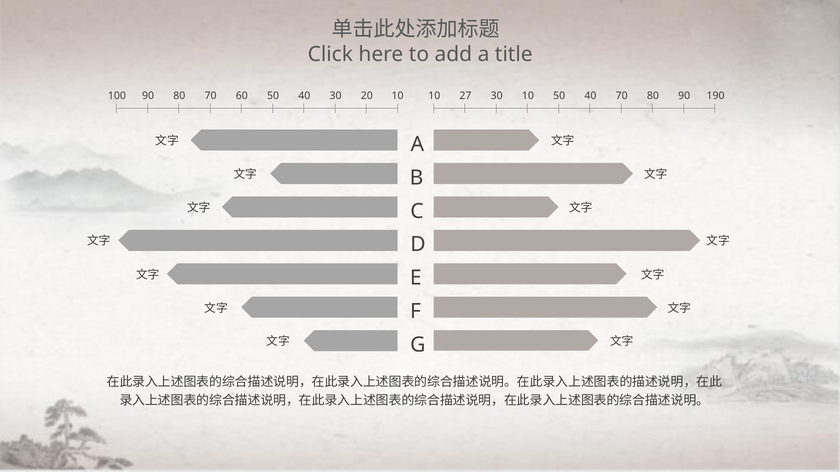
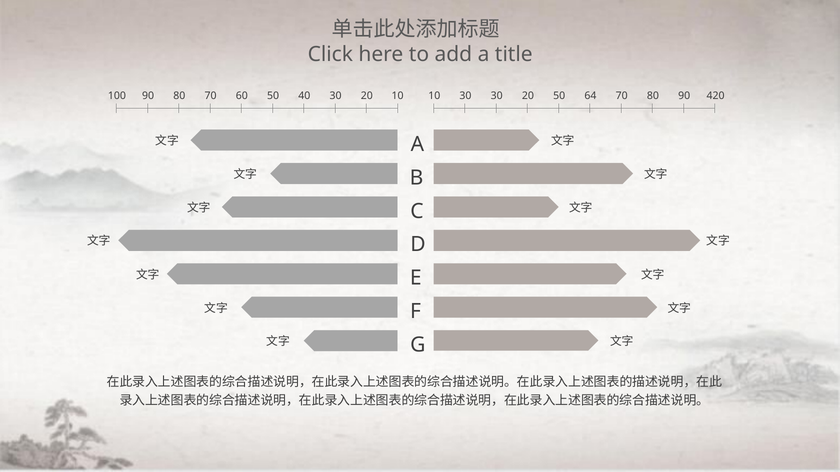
10 27: 27 -> 30 (465, 96)
30 10: 10 -> 20 (528, 96)
50 40: 40 -> 64 (590, 96)
190: 190 -> 420 (716, 96)
